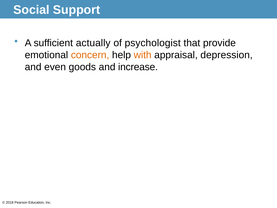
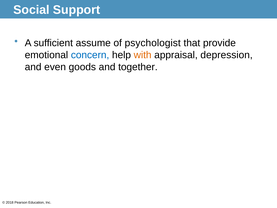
actually: actually -> assume (93, 43)
concern colour: orange -> blue (90, 55)
increase: increase -> together (138, 67)
